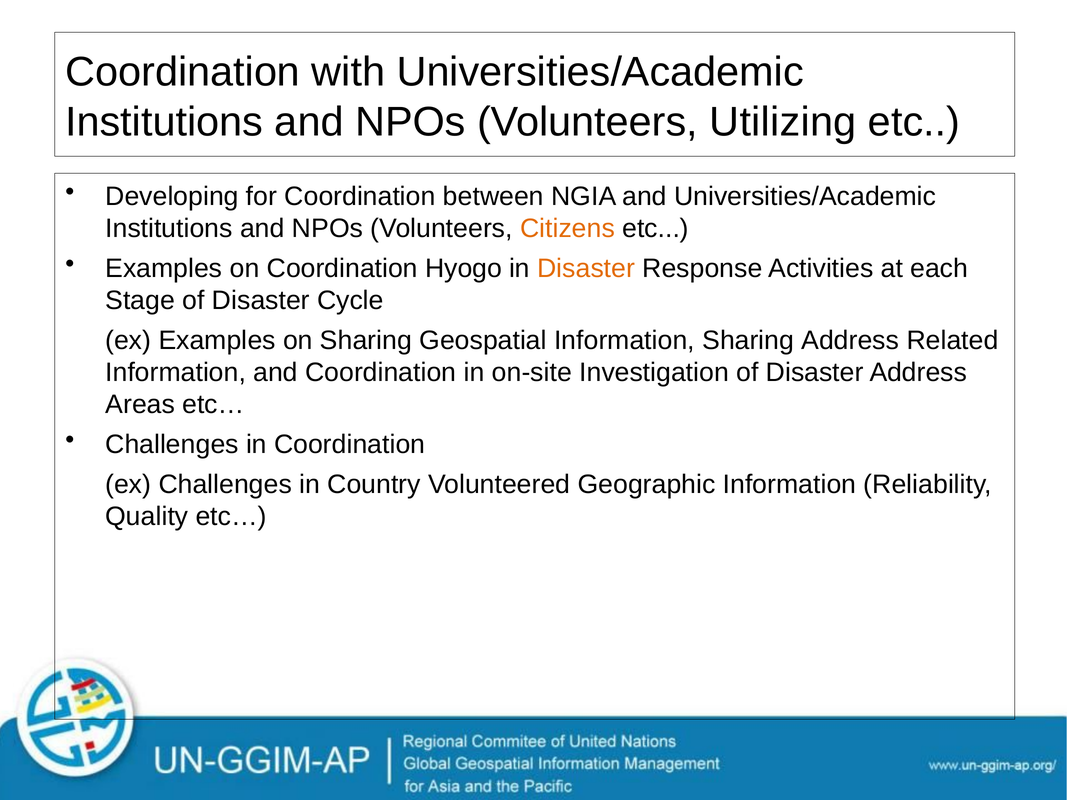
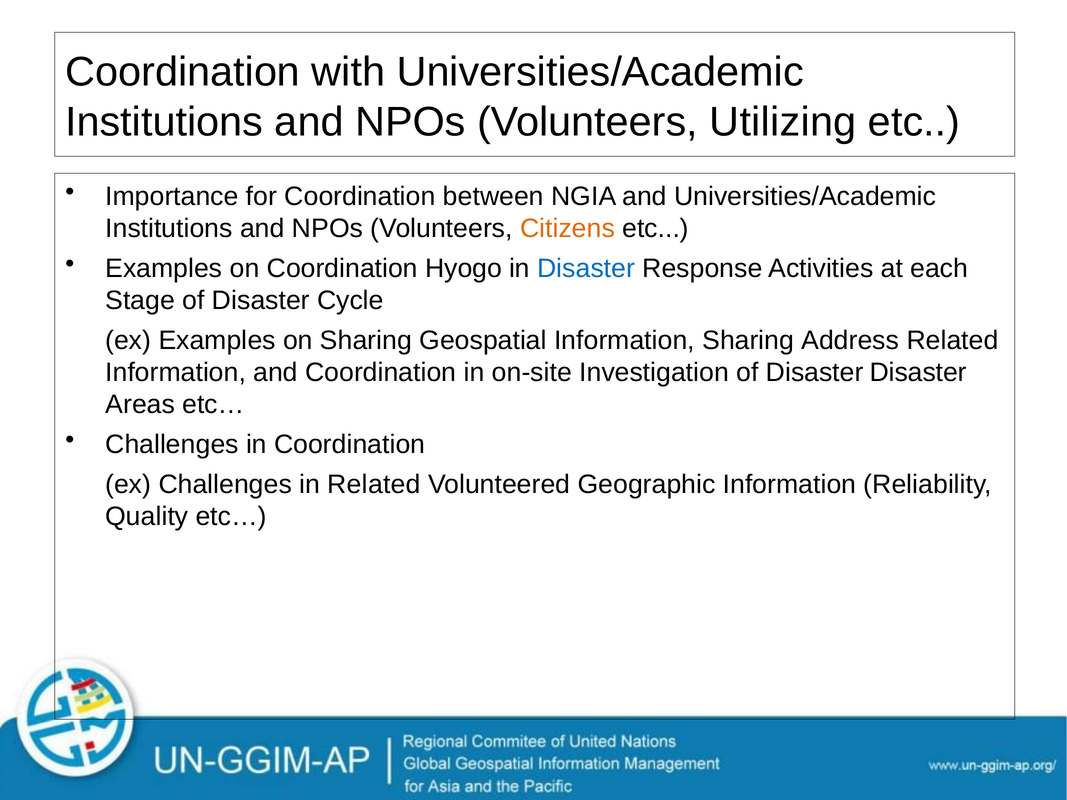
Developing: Developing -> Importance (172, 196)
Disaster colour: orange -> blue (586, 268)
Disaster Address: Address -> Disaster (918, 373)
in Country: Country -> Related (374, 485)
